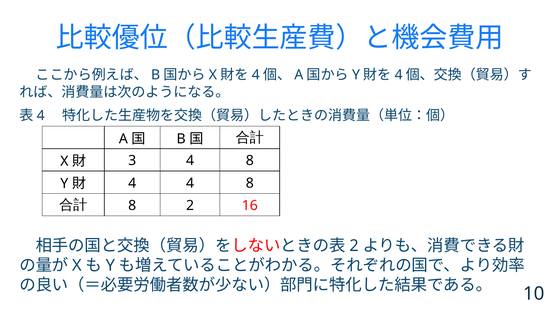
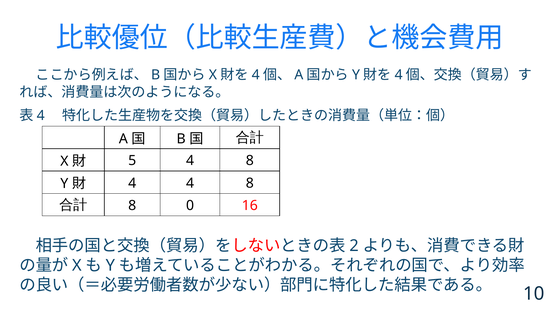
3: 3 -> 5 (132, 161)
8 2: 2 -> 0 (190, 205)
